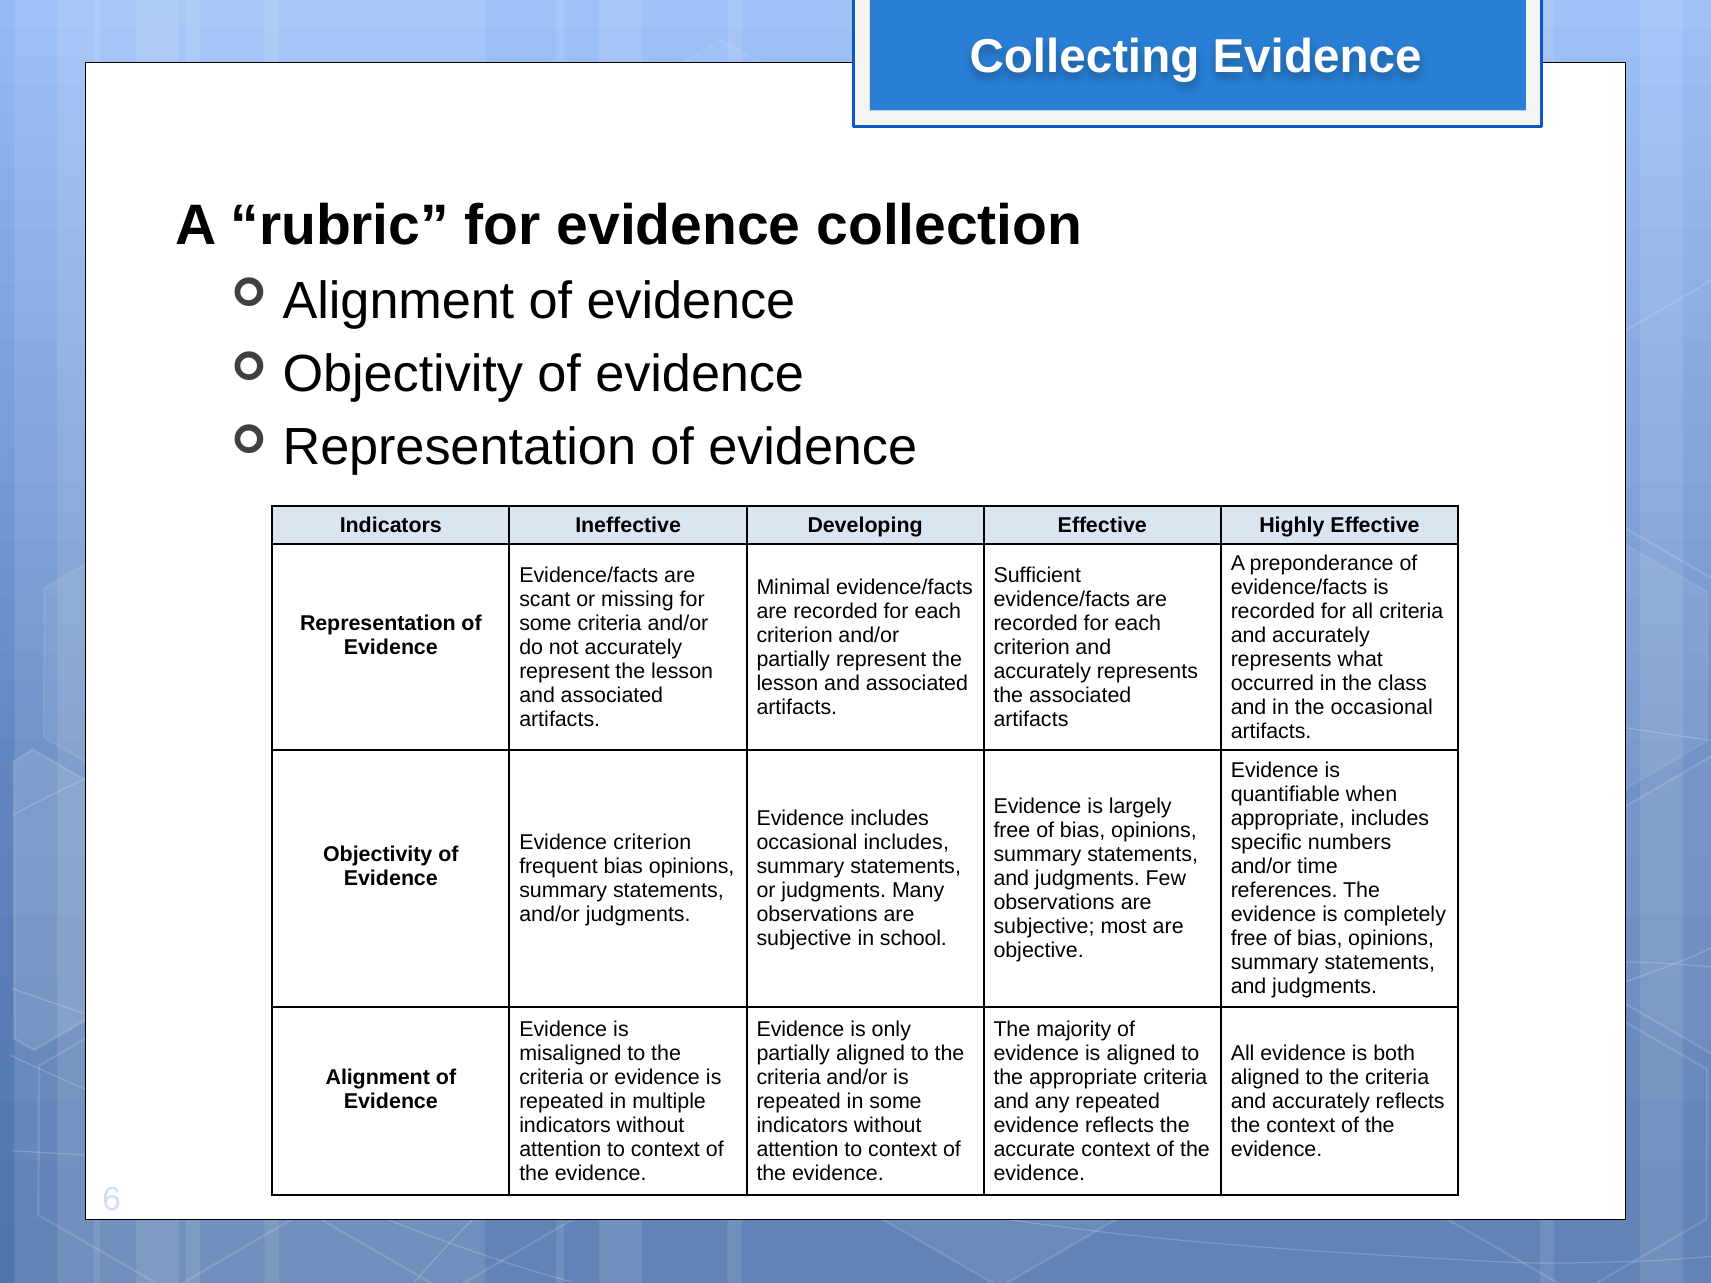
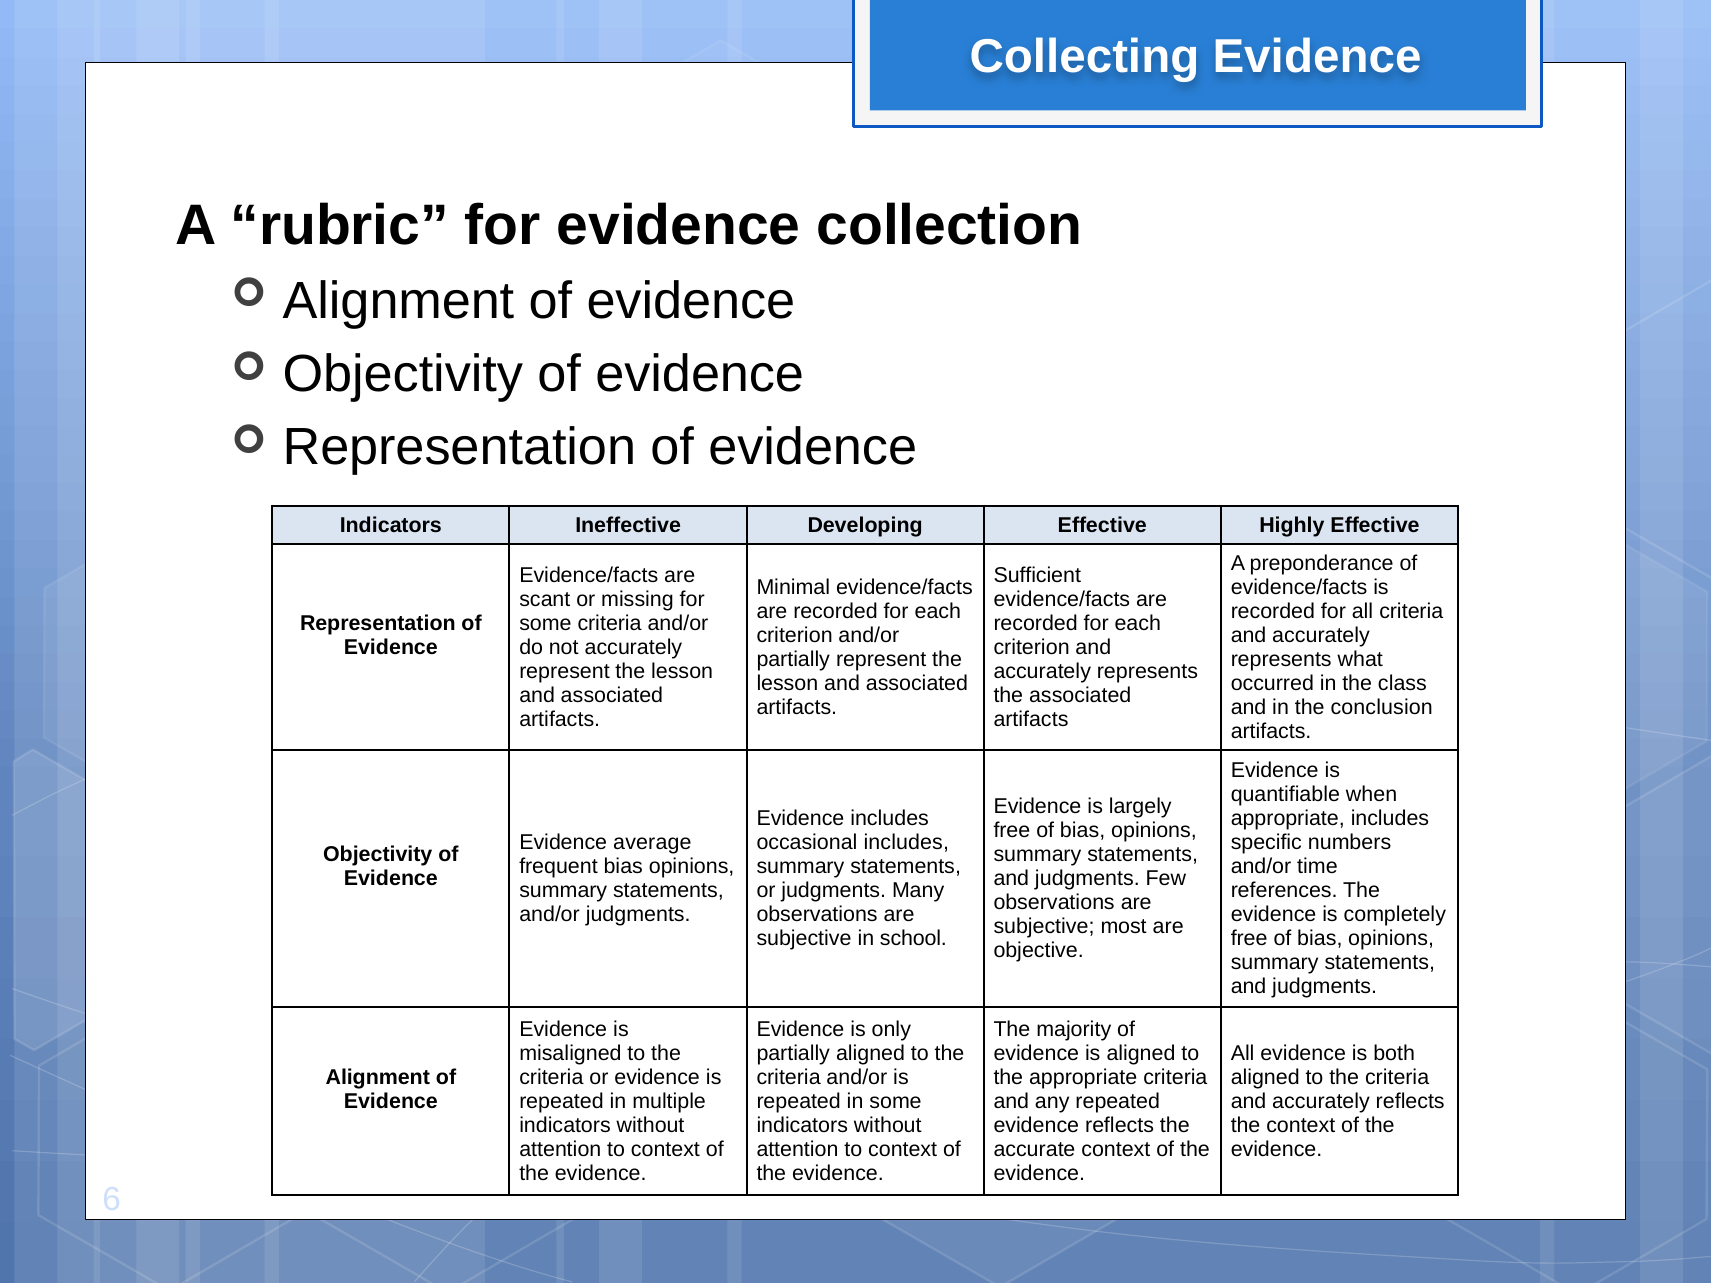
the occasional: occasional -> conclusion (1382, 707)
Evidence criterion: criterion -> average (652, 843)
